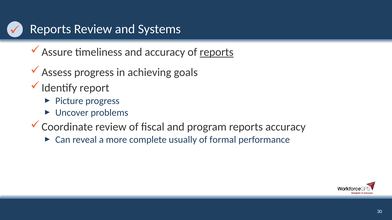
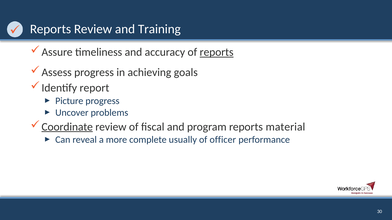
Systems: Systems -> Training (159, 29)
Coordinate underline: none -> present (67, 127)
reports accuracy: accuracy -> material (285, 127)
formal: formal -> officer (223, 140)
